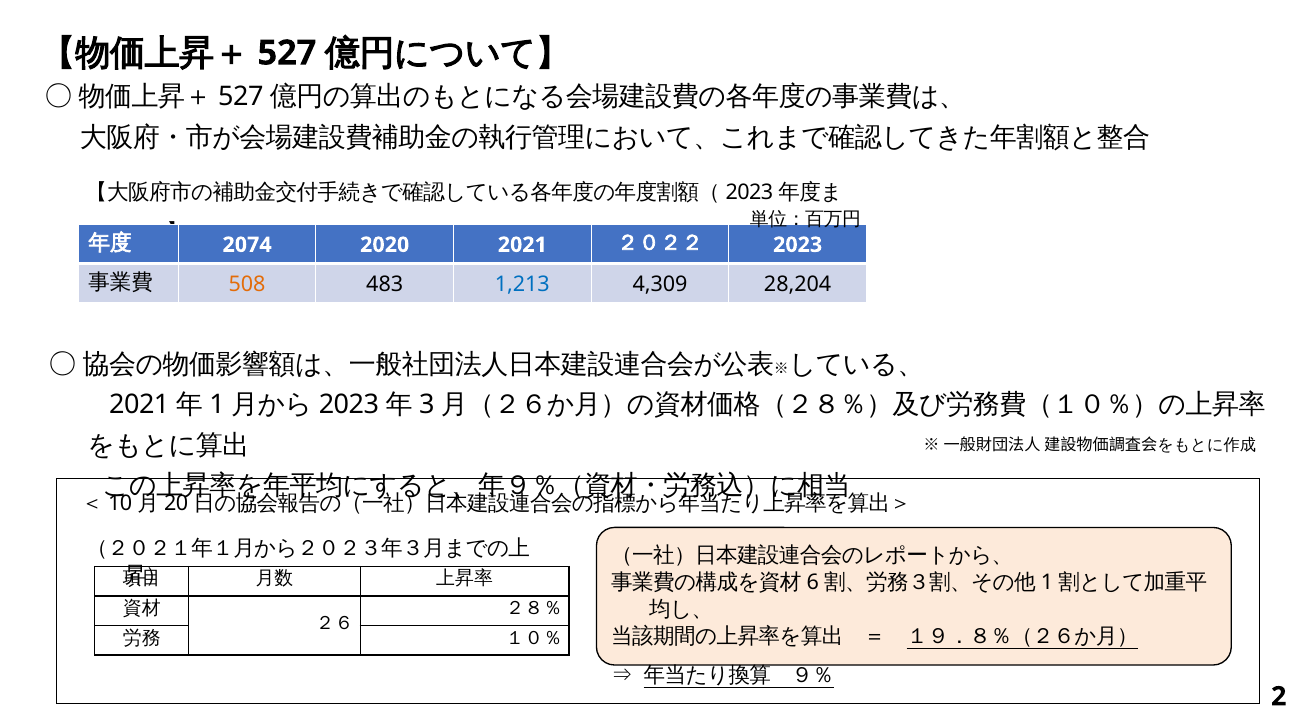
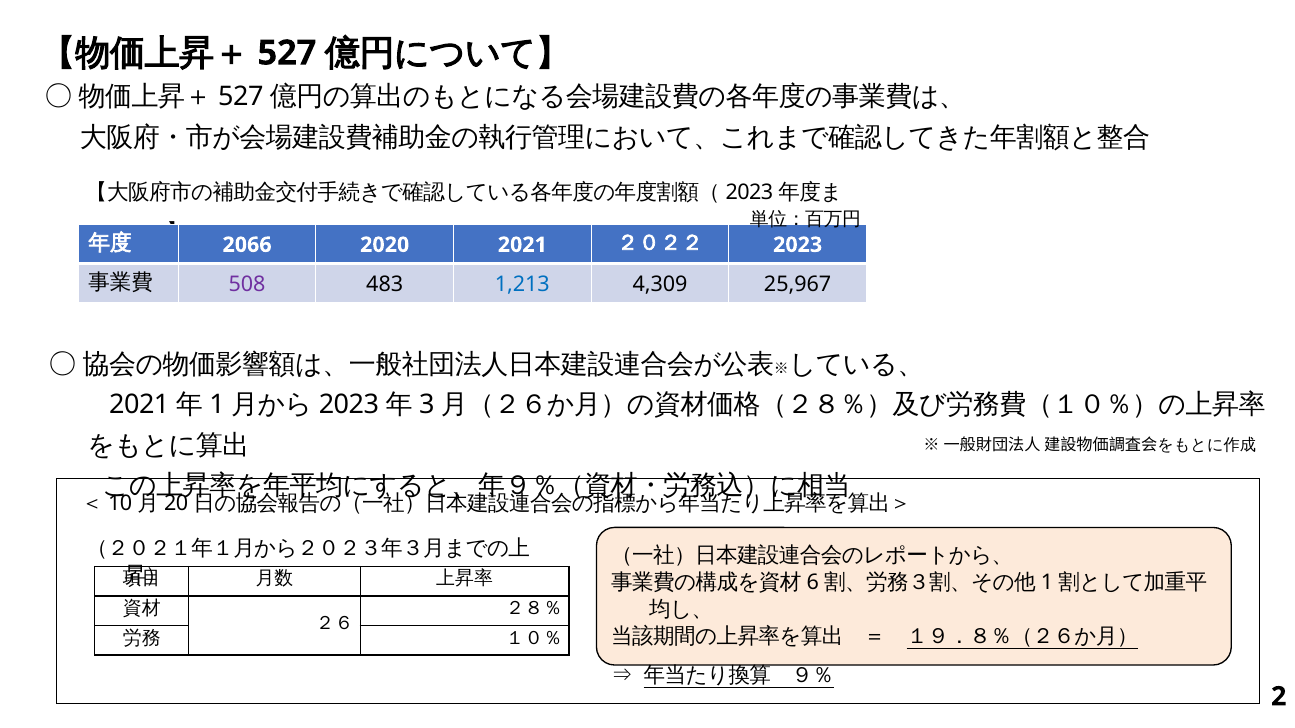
2074: 2074 -> 2066 (247, 245)
508 colour: orange -> purple (247, 284)
28,204: 28,204 -> 25,967 (798, 284)
